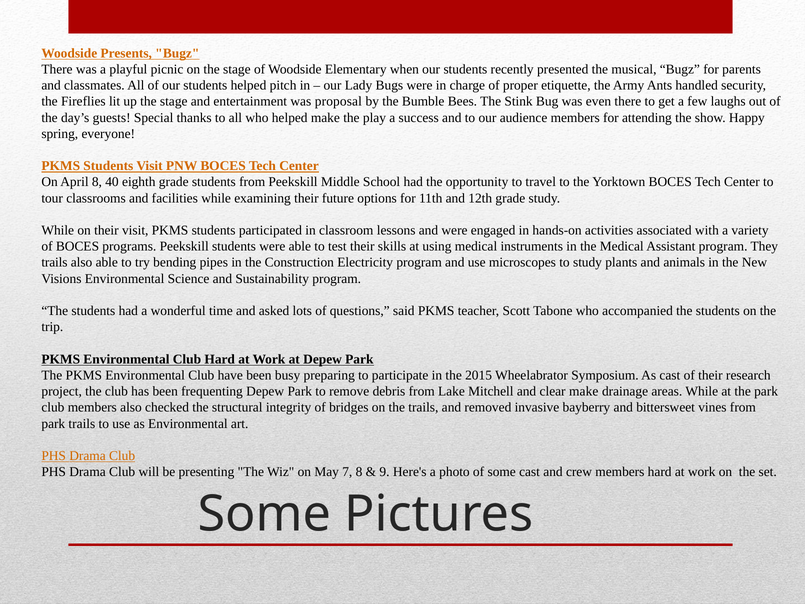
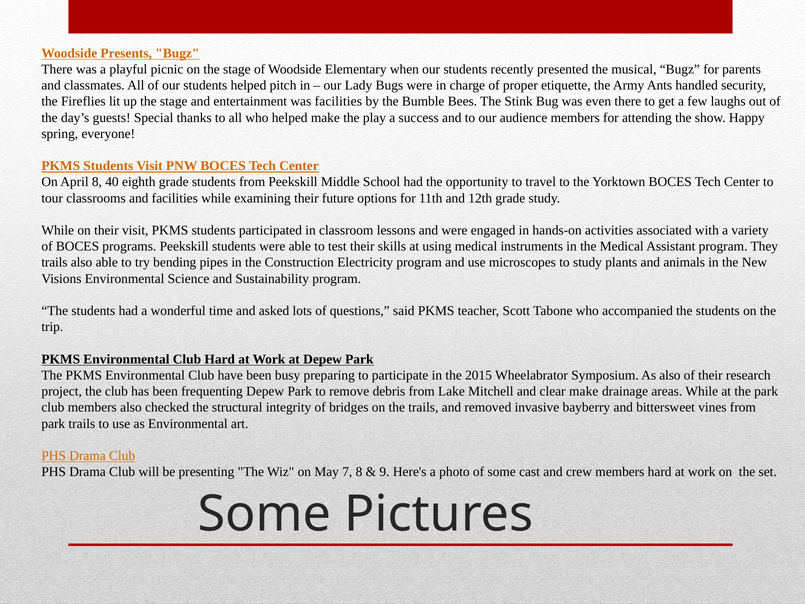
was proposal: proposal -> facilities (338, 101)
As cast: cast -> also (670, 375)
